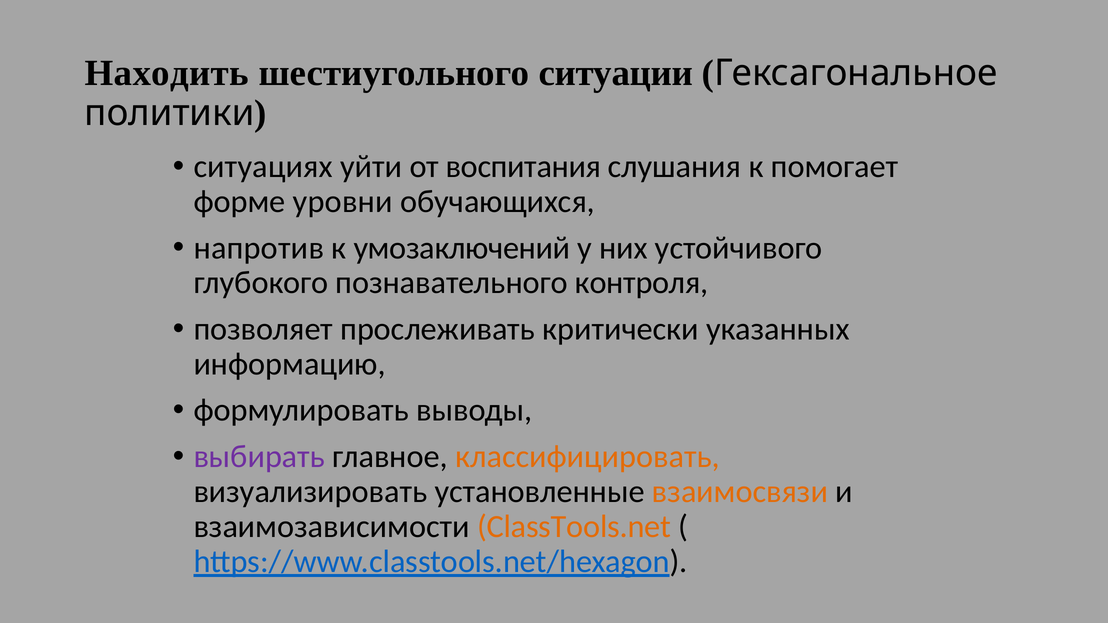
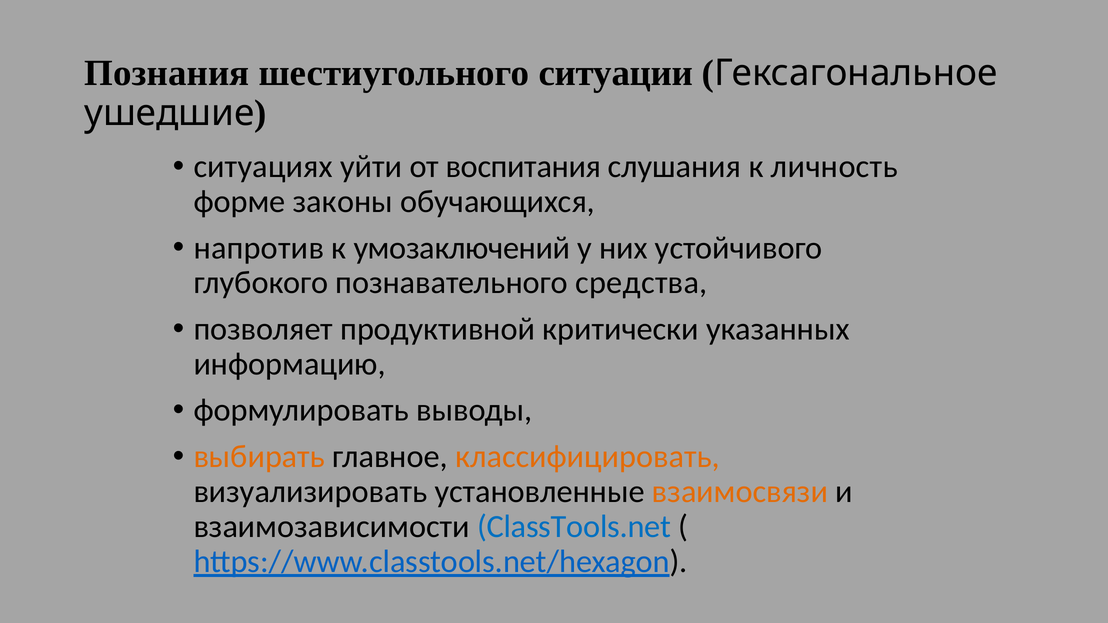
Находить: Находить -> Познания (167, 73)
политики: политики -> ушедшие (169, 113)
помогает: помогает -> личность (834, 167)
уровни: уровни -> законы (343, 202)
контроля: контроля -> средства (641, 283)
прослеживать: прослеживать -> продуктивной (438, 329)
выбирать colour: purple -> orange (259, 457)
ClassTools.net colour: orange -> blue (574, 527)
